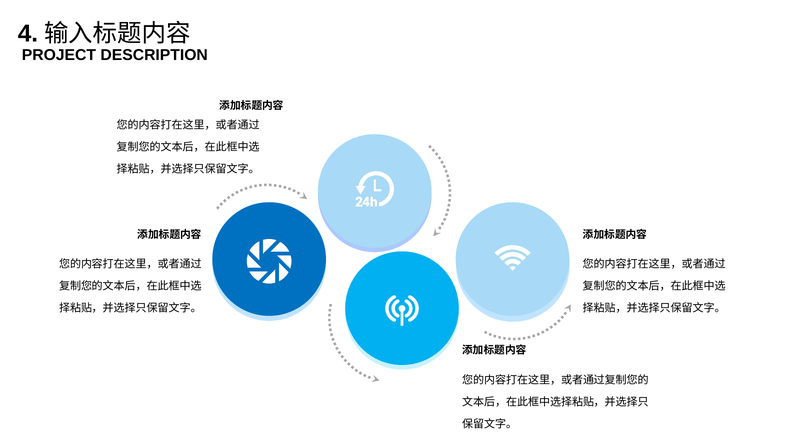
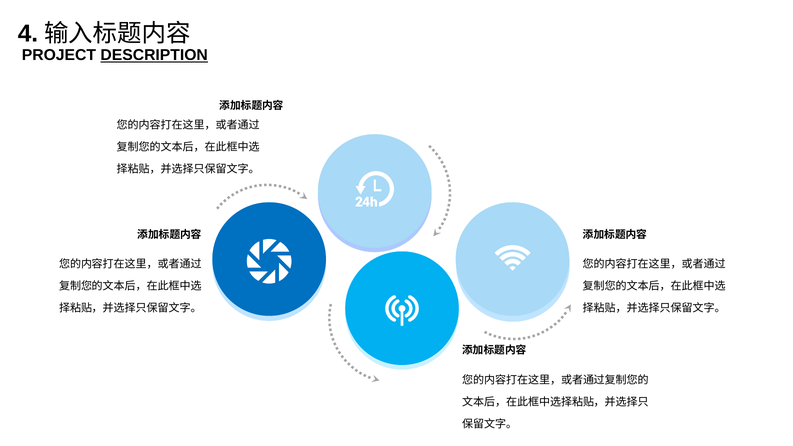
DESCRIPTION underline: none -> present (154, 55)
